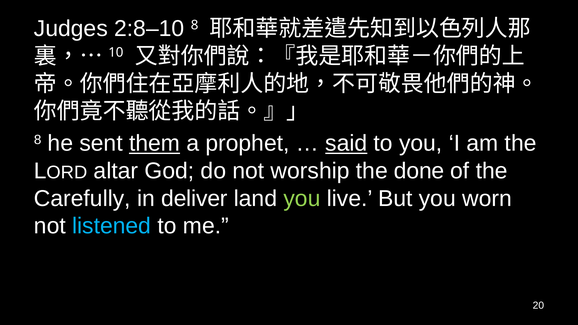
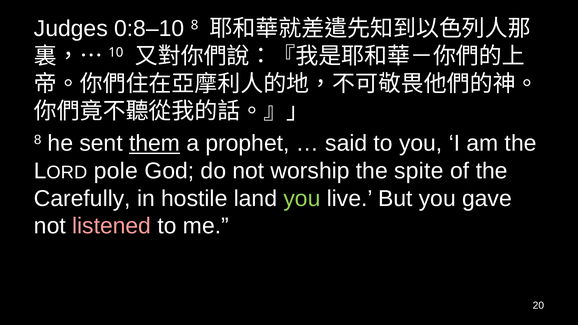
2:8–10: 2:8–10 -> 0:8–10 (149, 29)
said underline: present -> none (346, 143)
altar: altar -> pole (116, 171)
done: done -> spite (419, 171)
deliver: deliver -> hostile (194, 198)
worn: worn -> gave (487, 198)
listened colour: light blue -> pink (112, 226)
